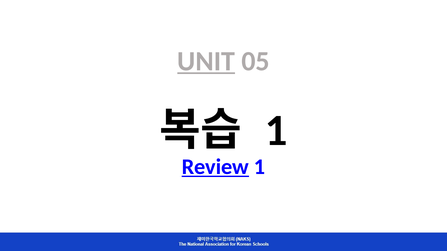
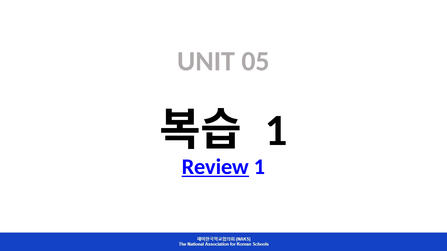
UNIT underline: present -> none (206, 61)
